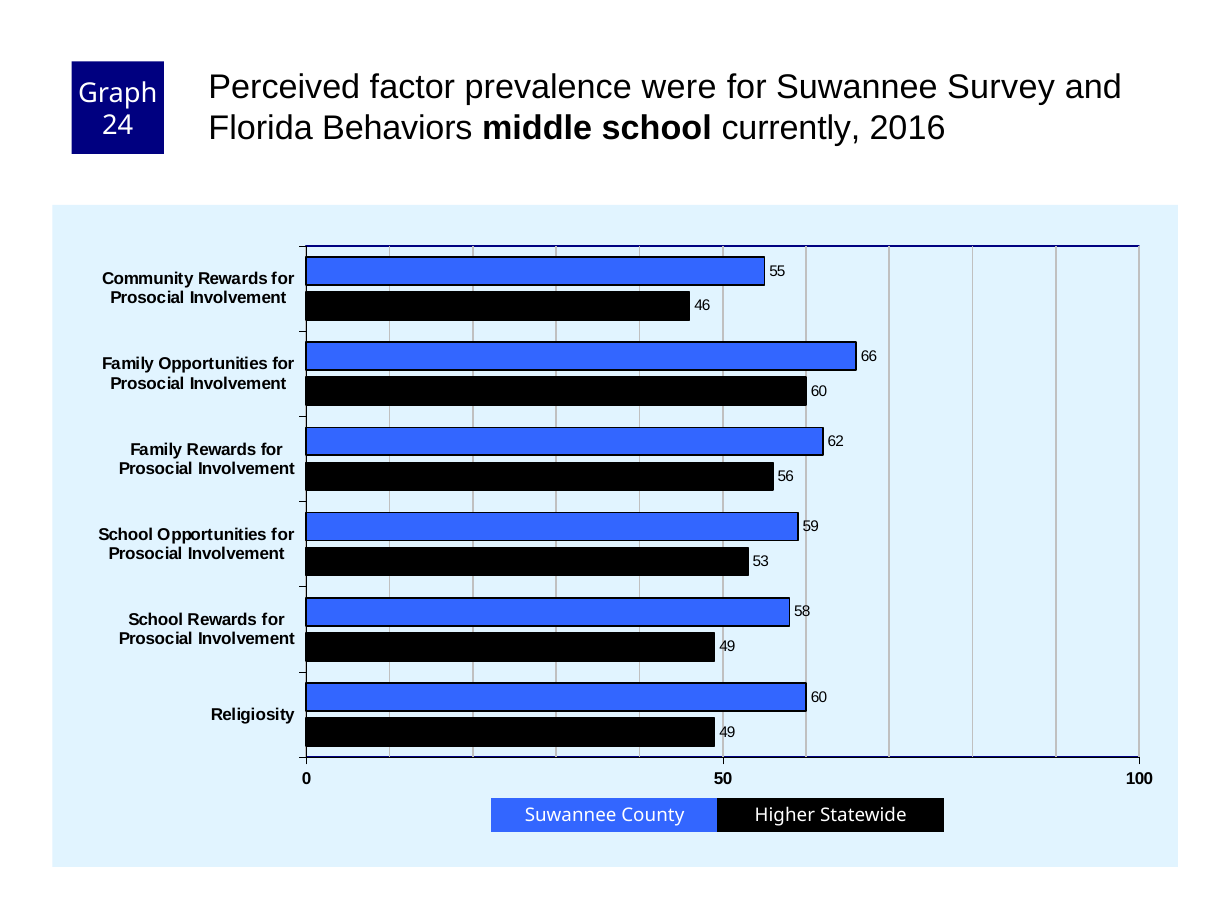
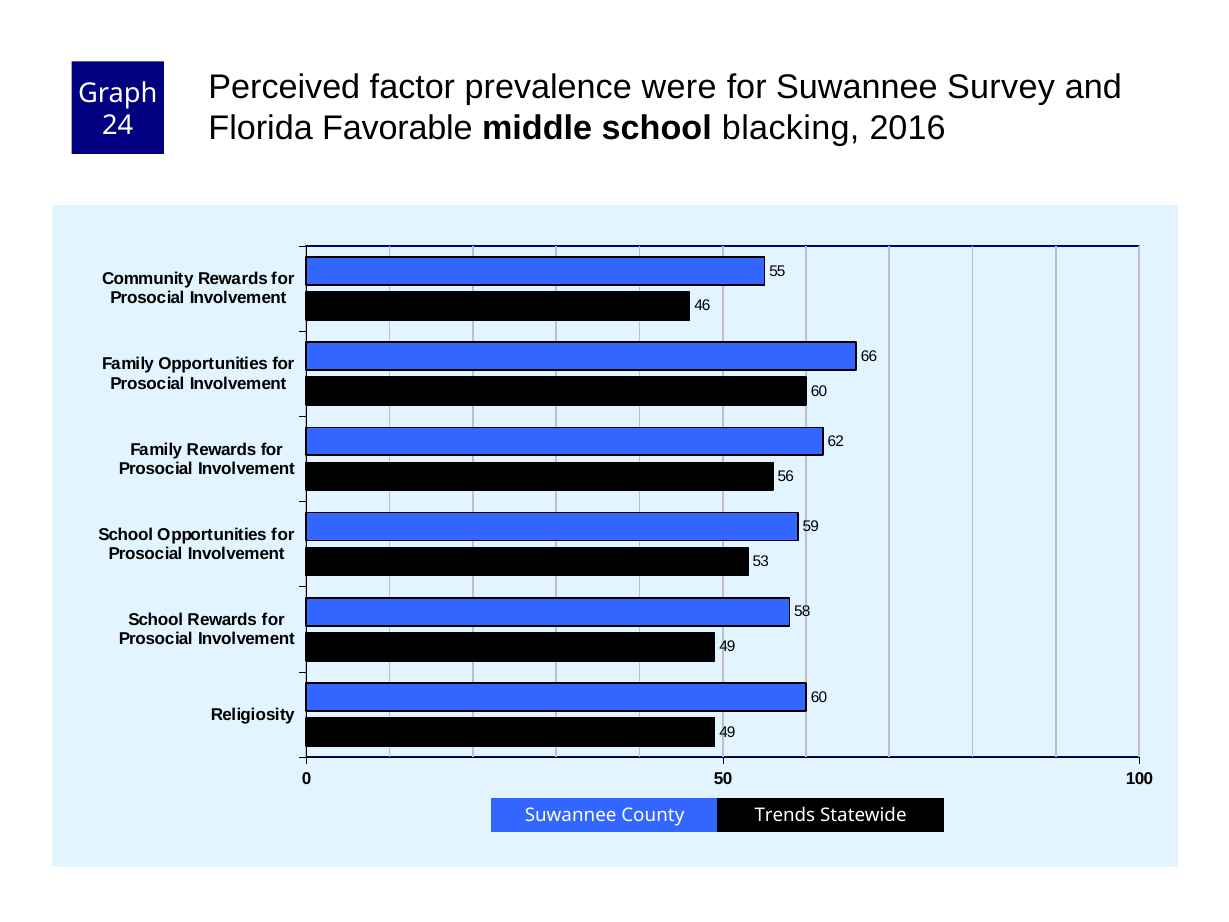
Behaviors: Behaviors -> Favorable (397, 128)
currently: currently -> blacking (791, 128)
Higher: Higher -> Trends (785, 815)
